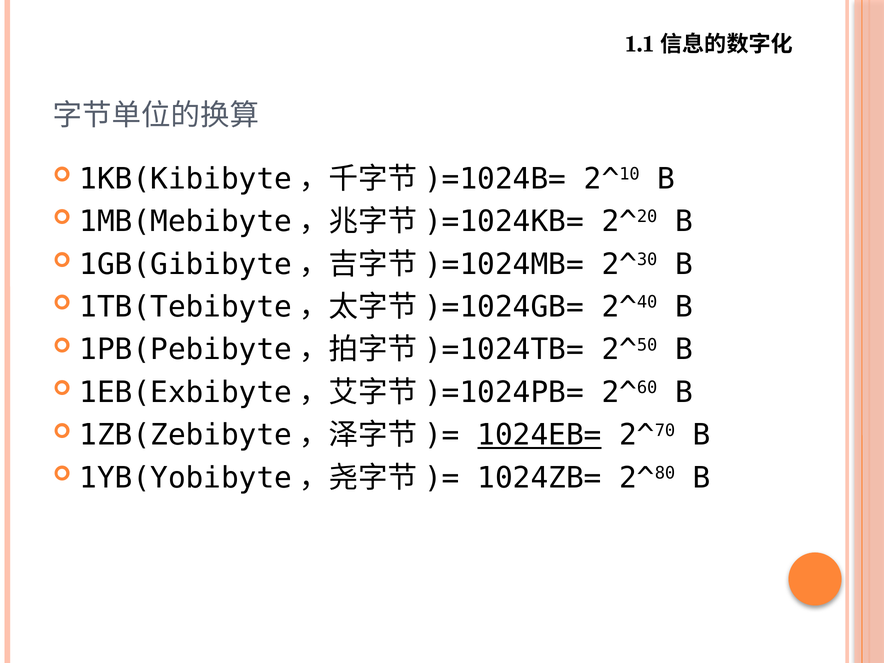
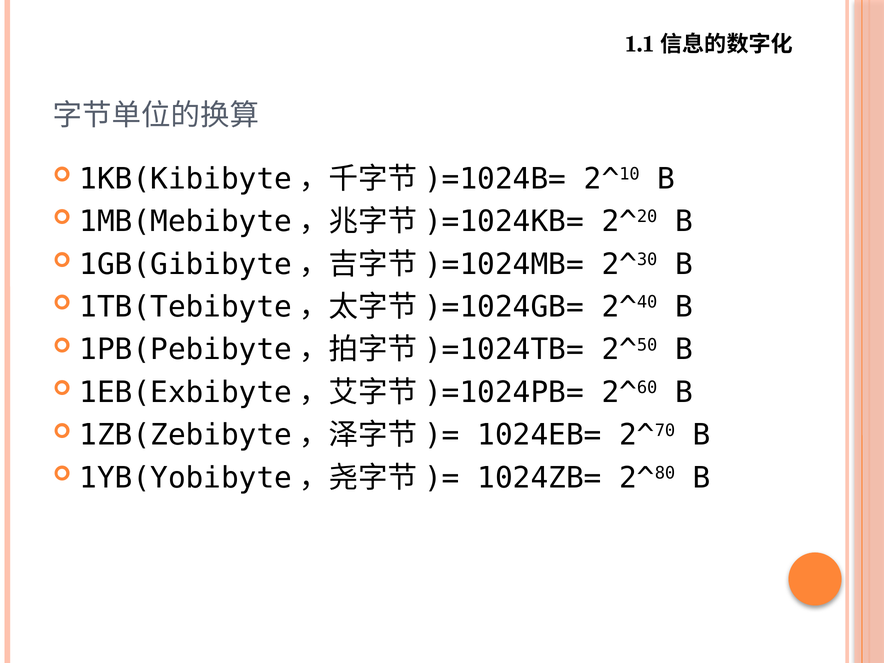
1024EB= underline: present -> none (539, 435)
